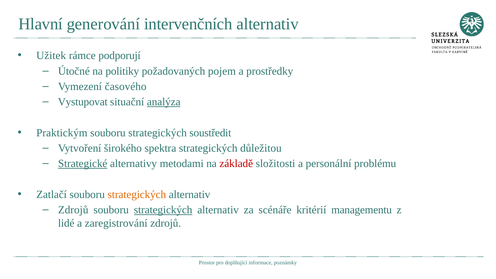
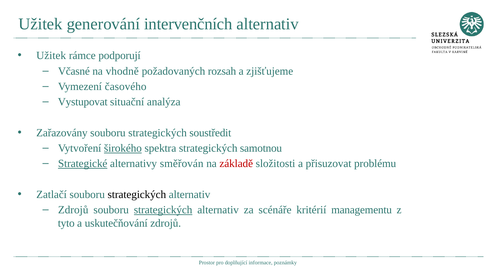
Hlavní: Hlavní -> Užitek (41, 24)
Útočné: Útočné -> Včasné (74, 71)
politiky: politiky -> vhodně (122, 71)
pojem: pojem -> rozsah (222, 71)
prostředky: prostředky -> zjišťujeme (270, 71)
analýza underline: present -> none (164, 102)
Praktickým: Praktickým -> Zařazovány (62, 133)
širokého underline: none -> present (123, 148)
důležitou: důležitou -> samotnou (261, 148)
metodami: metodami -> směřován (182, 164)
personální: personální -> přisuzovat (329, 164)
strategických colour: orange -> black (137, 194)
lidé: lidé -> tyto (66, 223)
zaregistrování: zaregistrování -> uskutečňování (116, 223)
